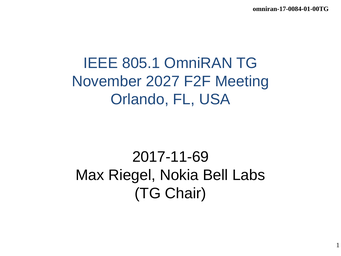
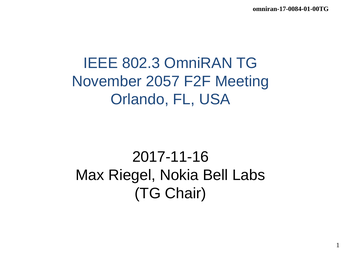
805.1: 805.1 -> 802.3 (141, 63)
2027: 2027 -> 2057 (163, 81)
2017-11-69: 2017-11-69 -> 2017-11-16 (171, 157)
